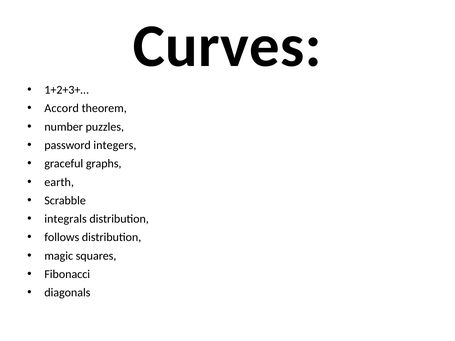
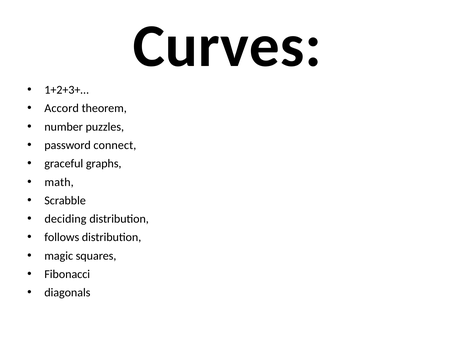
integers: integers -> connect (115, 145)
earth: earth -> math (59, 182)
integrals: integrals -> deciding (66, 219)
